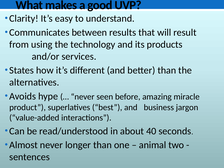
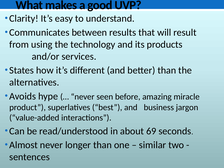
40: 40 -> 69 (151, 131)
animal: animal -> similar (153, 145)
